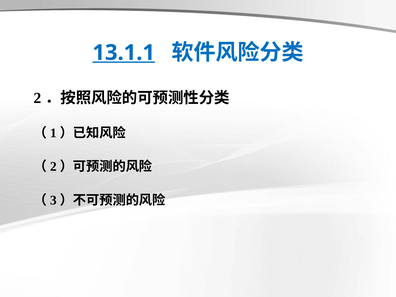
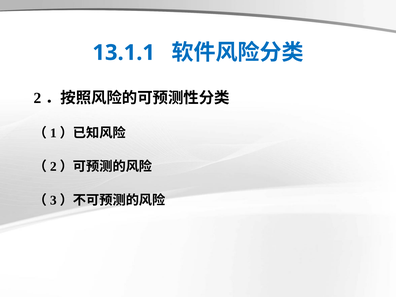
13.1.1 underline: present -> none (124, 53)
